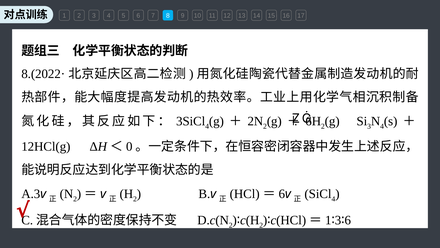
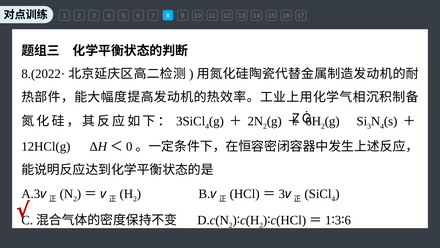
6: 6 -> 3 (282, 194)
